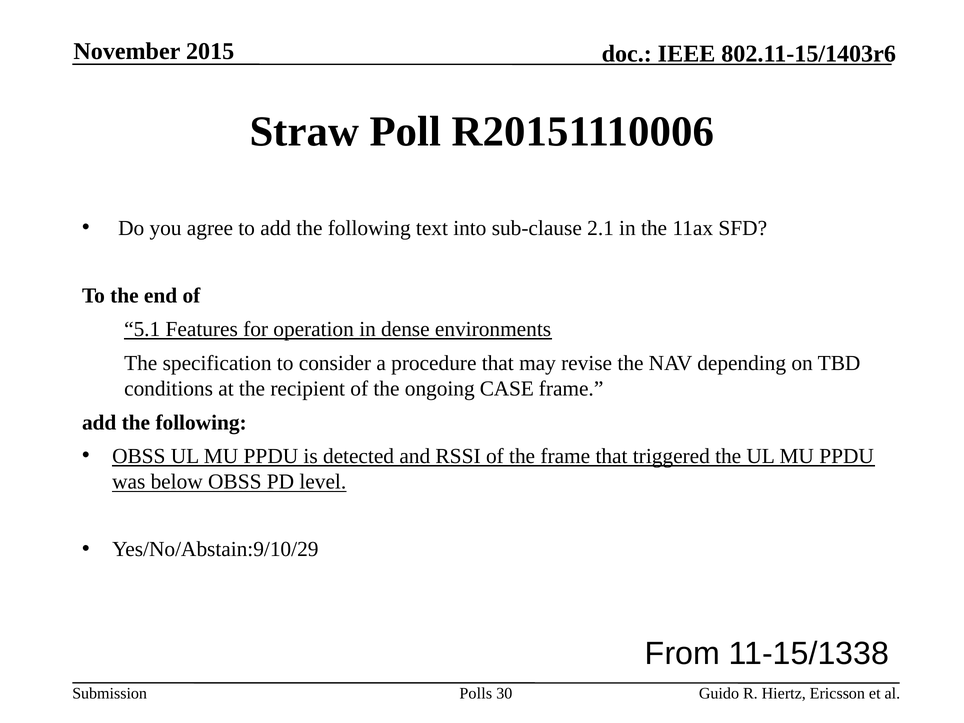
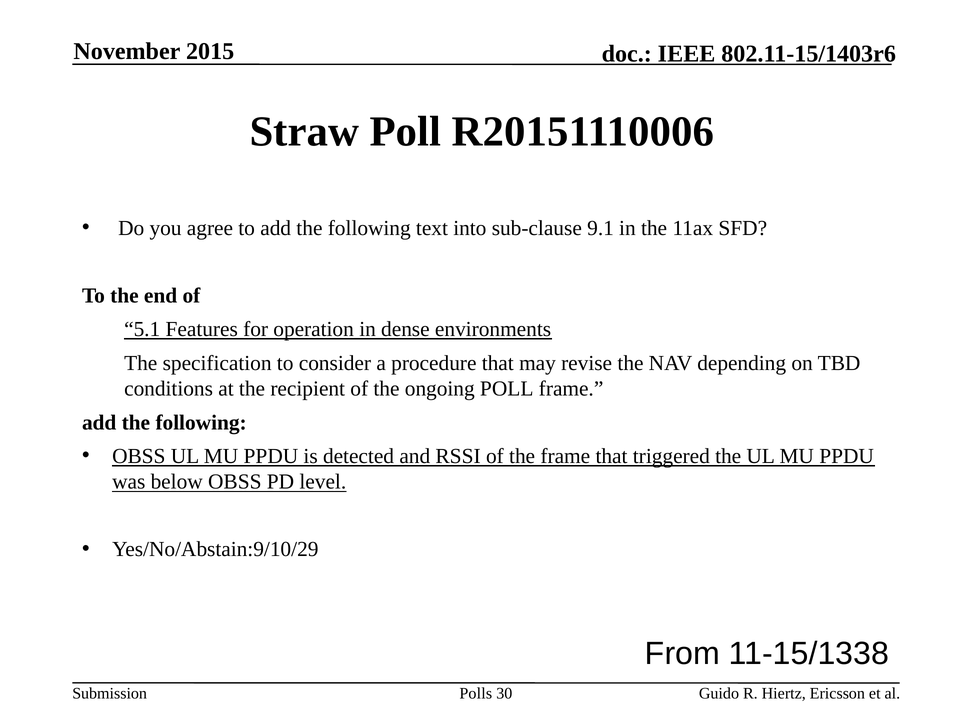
2.1: 2.1 -> 9.1 (601, 228)
ongoing CASE: CASE -> POLL (507, 389)
